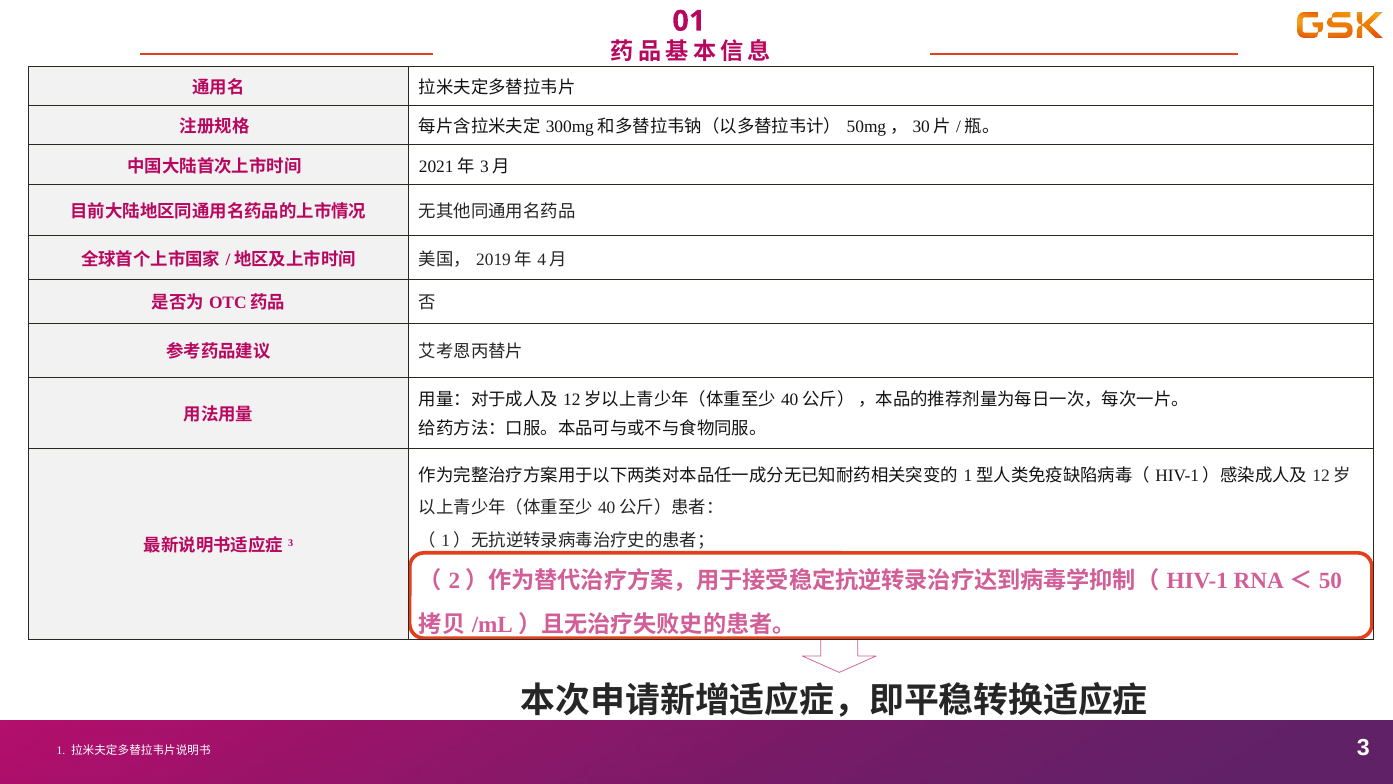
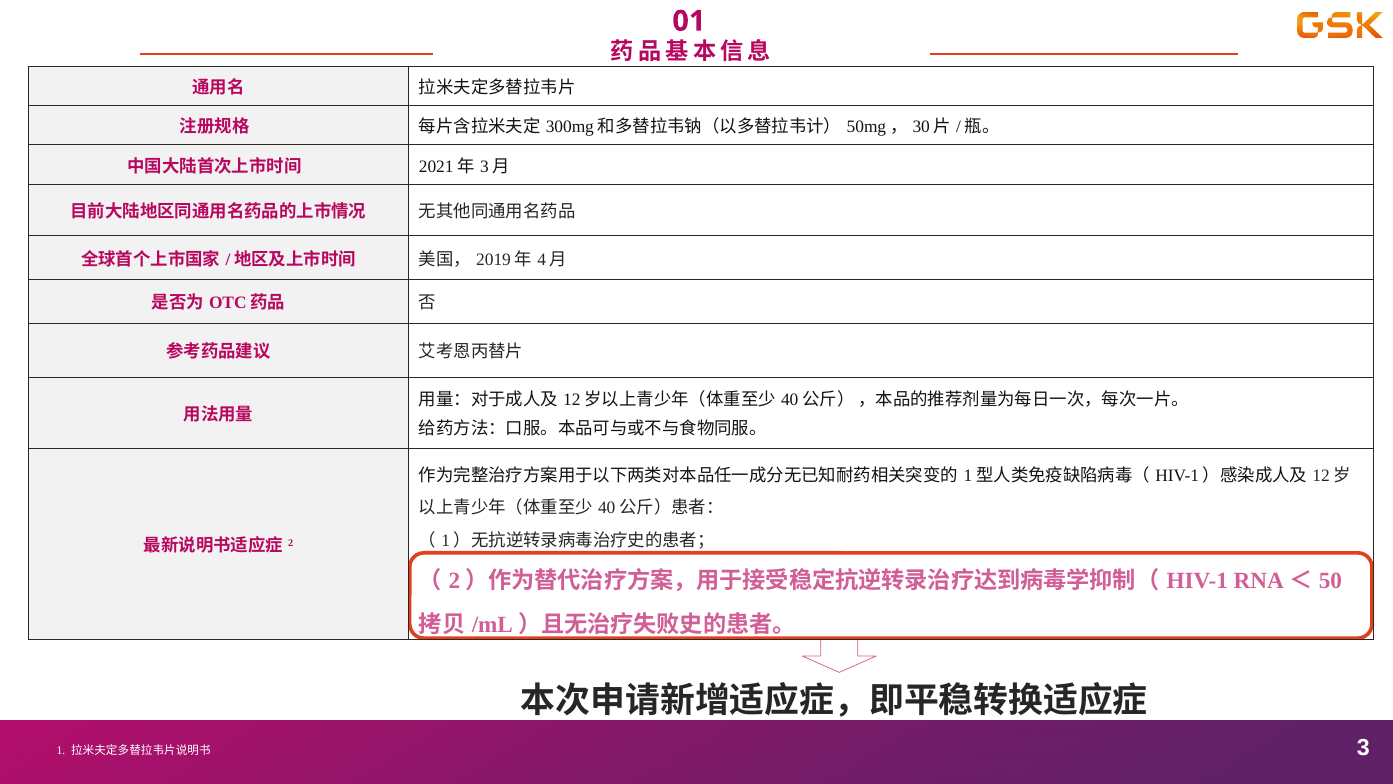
3: 3 -> 2 (291, 542)
